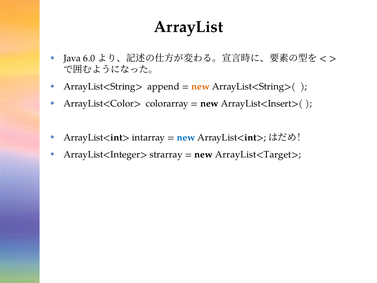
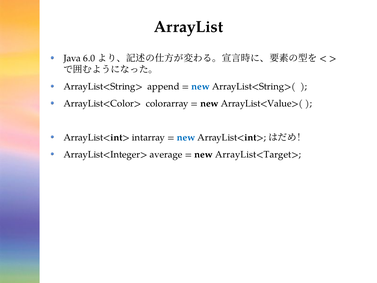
new colour: orange -> blue (201, 87)
ArrayList<Insert>(: ArrayList<Insert>( -> ArrayList<Value>( (262, 103)
strarray: strarray -> average (166, 154)
